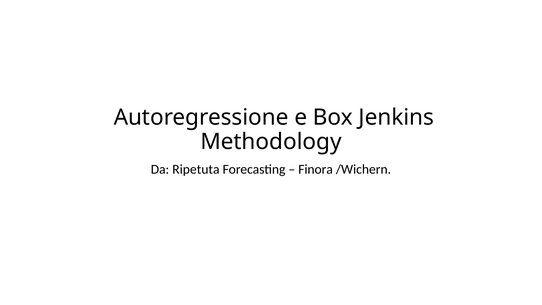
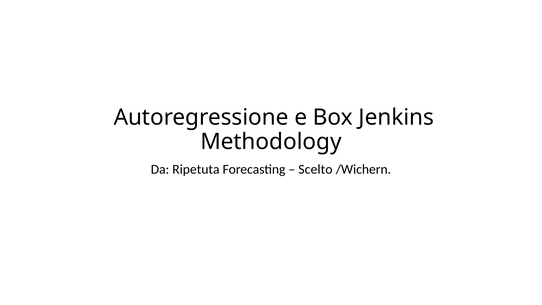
Finora: Finora -> Scelto (315, 169)
